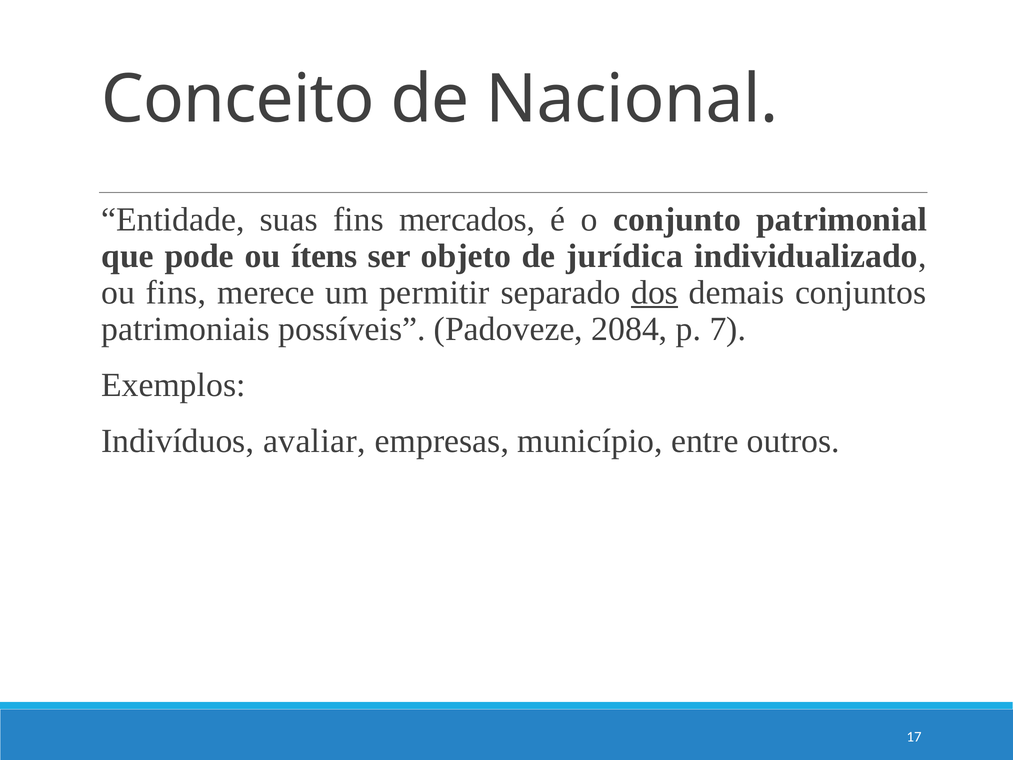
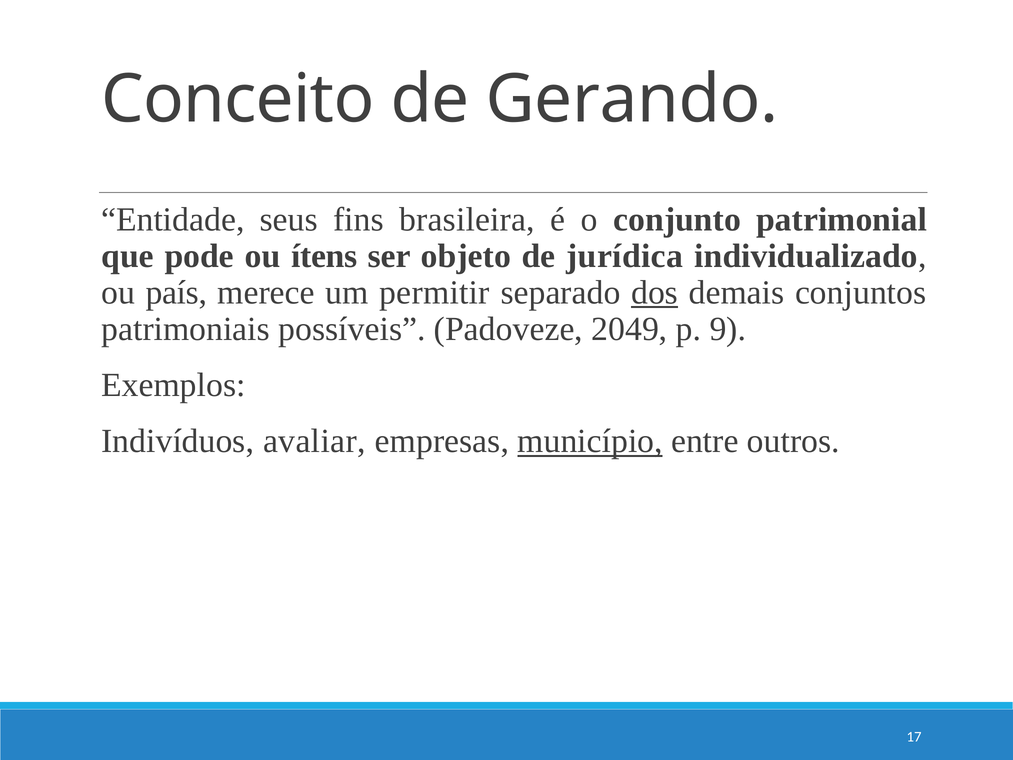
Nacional: Nacional -> Gerando (632, 99)
suas: suas -> seus (289, 219)
mercados: mercados -> brasileira (467, 219)
ou fins: fins -> país (176, 292)
2084: 2084 -> 2049 (629, 329)
7: 7 -> 9 (728, 329)
município underline: none -> present (590, 441)
